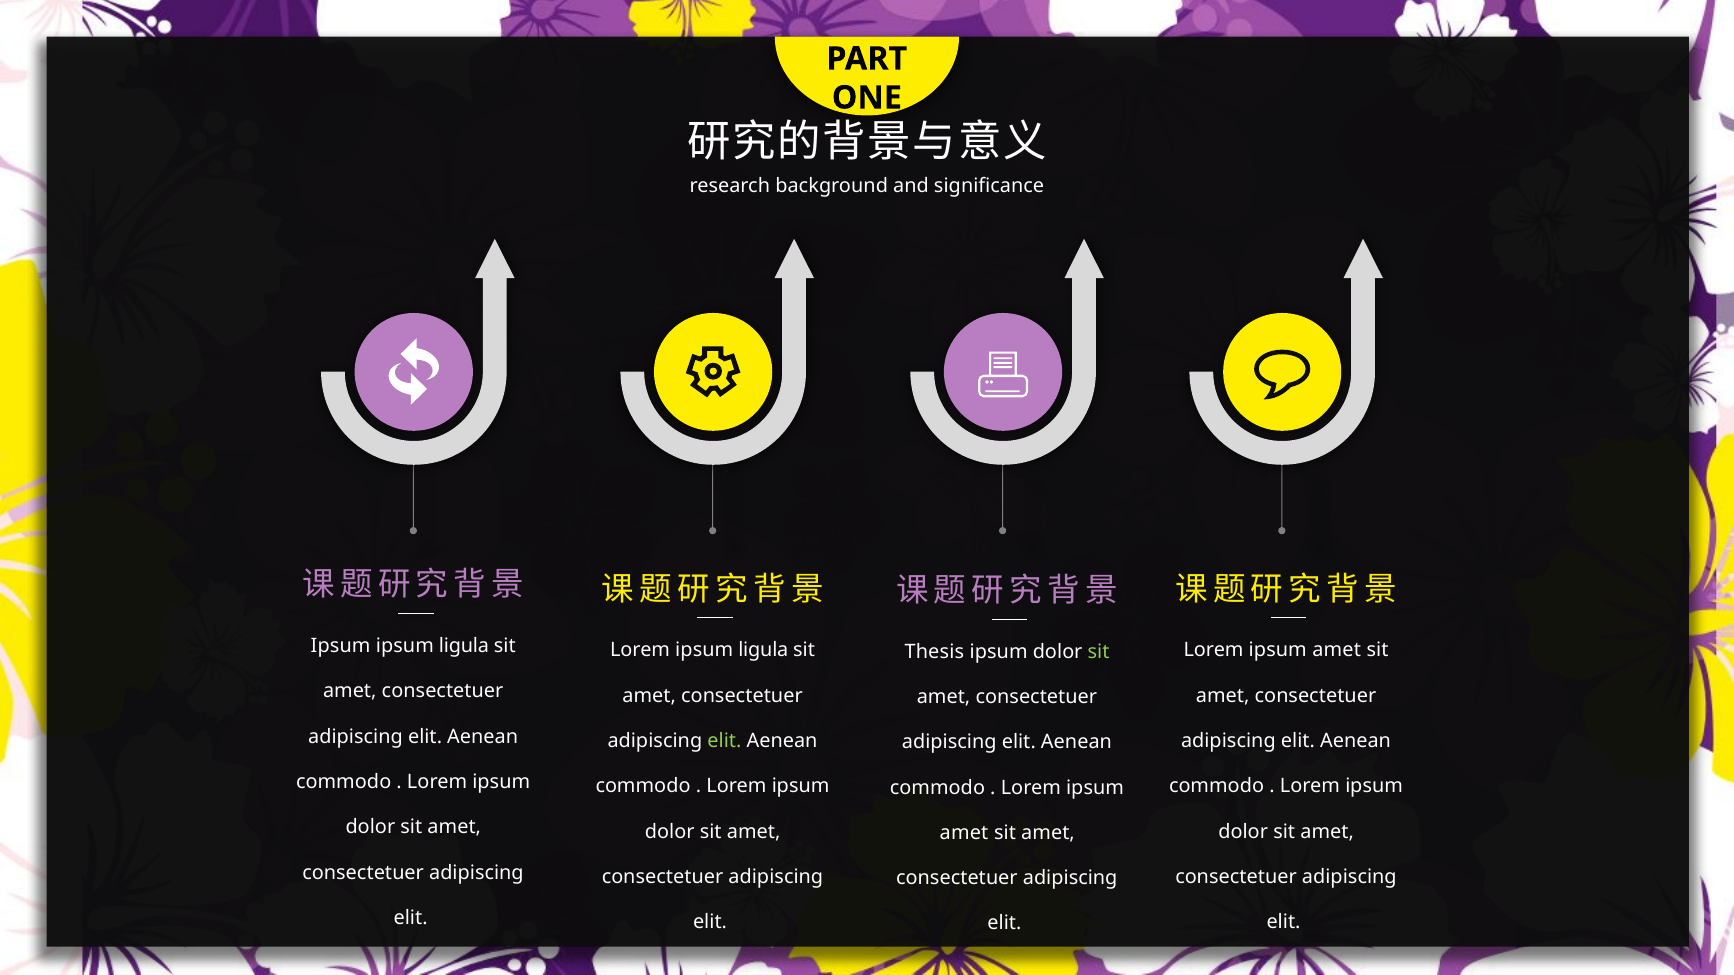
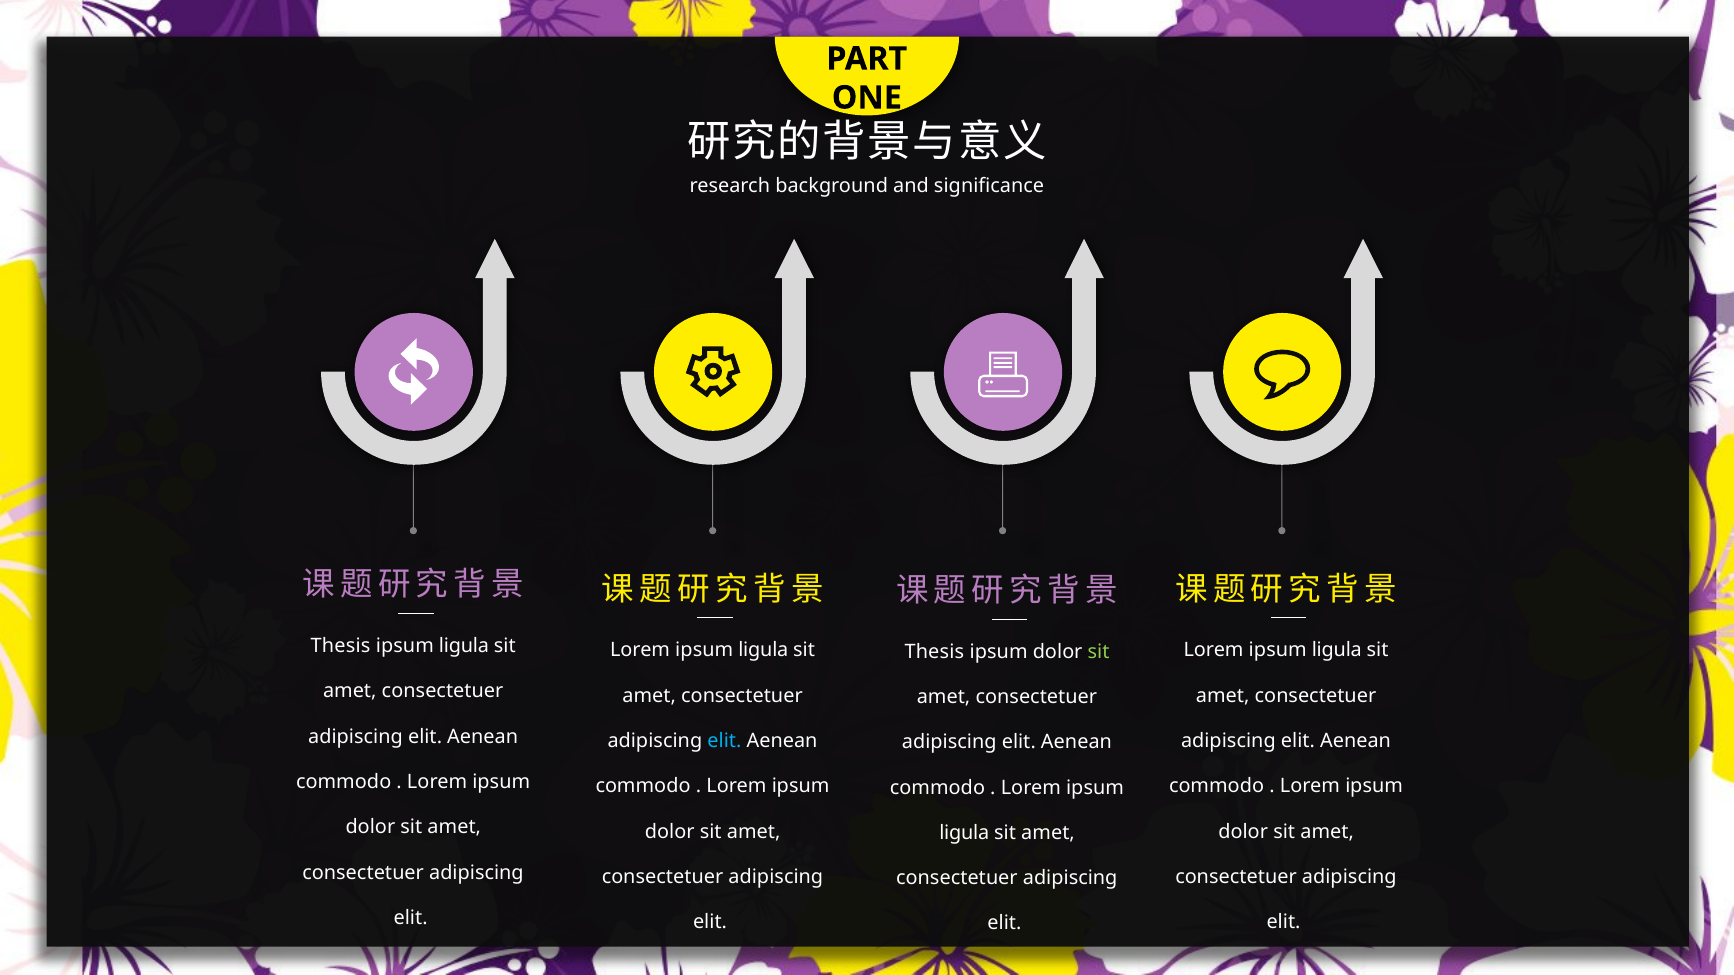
Ipsum: Ipsum -> Thesis (341, 646)
amet: amet -> ligula (1337, 651)
elit colour: light green -> light blue (724, 741)
amet: amet -> ligula (964, 833)
